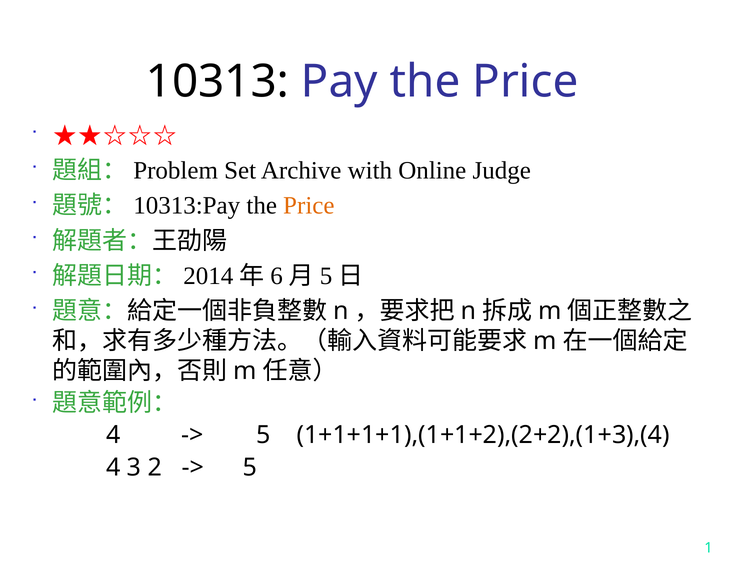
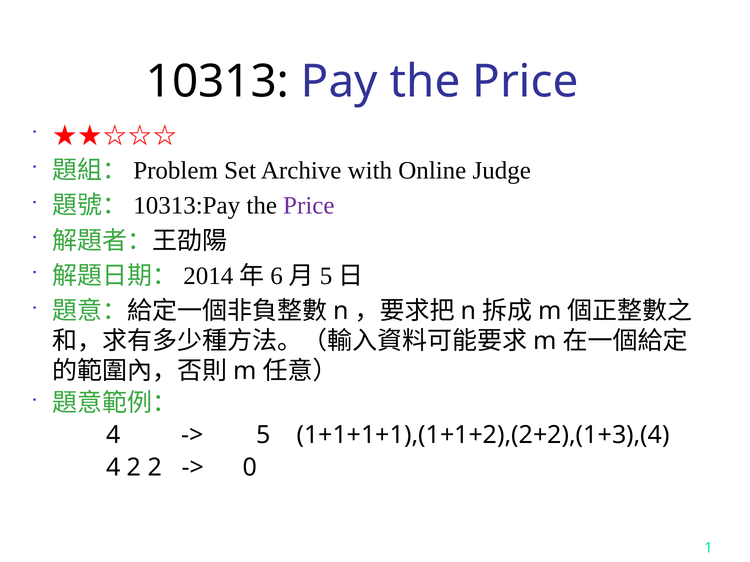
Price colour: orange -> purple (309, 206)
4 3: 3 -> 2 (134, 468)
5: 5 -> 0 (250, 468)
